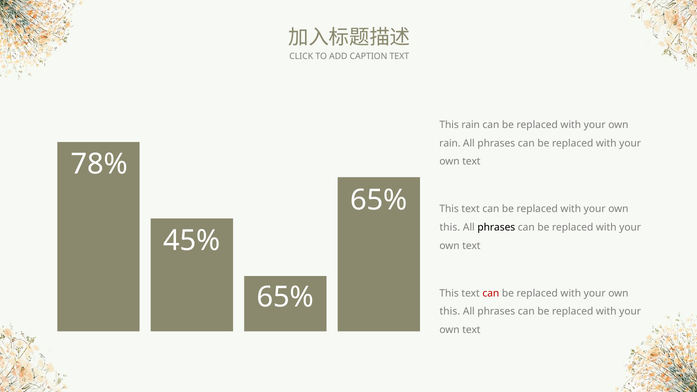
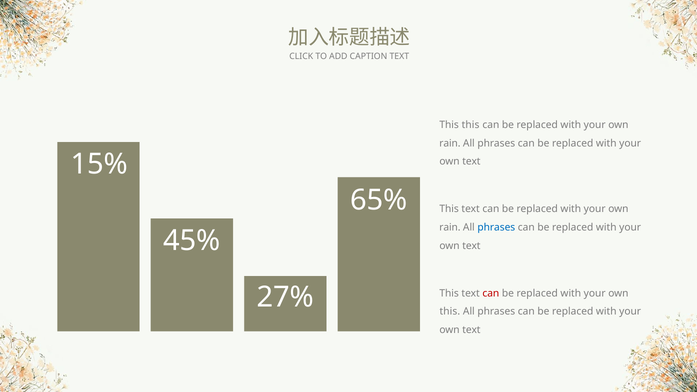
This rain: rain -> this (471, 125)
78%: 78% -> 15% (99, 164)
this: this -> rain (450, 228)
phrases colour: black -> blue (496, 228)
65%: 65% -> 27% (285, 297)
